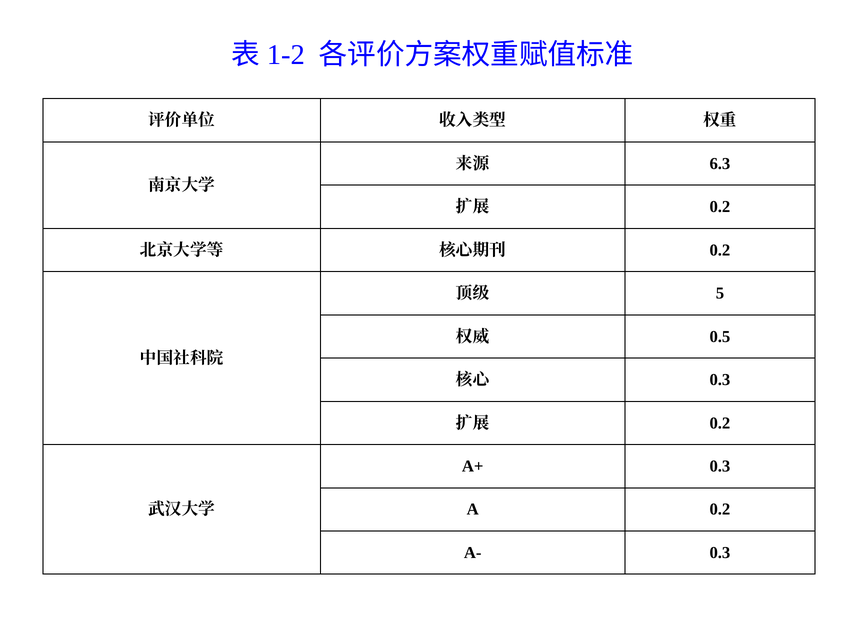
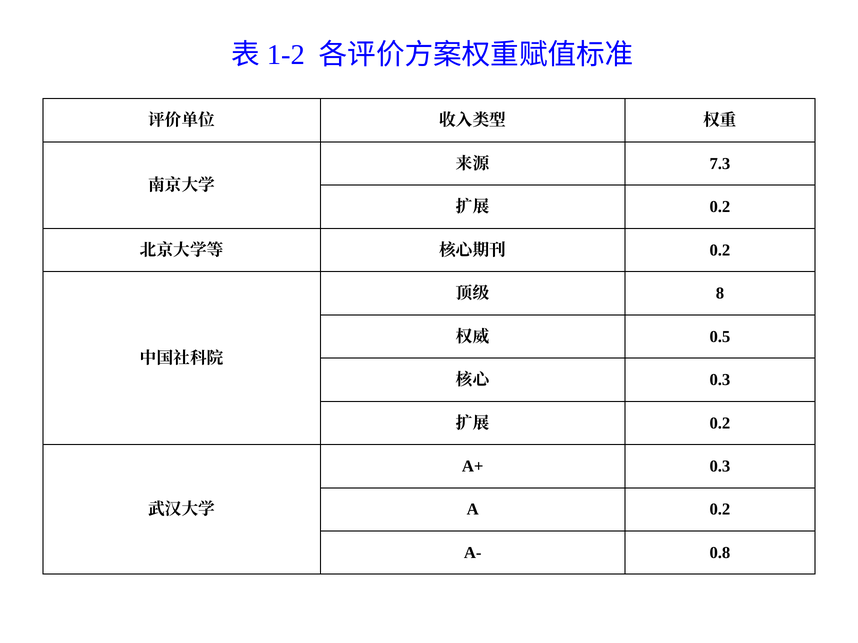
6.3: 6.3 -> 7.3 (720, 164)
5: 5 -> 8 (720, 294)
A- 0.3: 0.3 -> 0.8 (720, 553)
